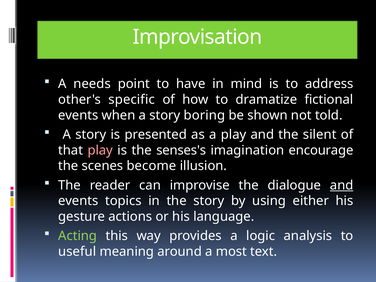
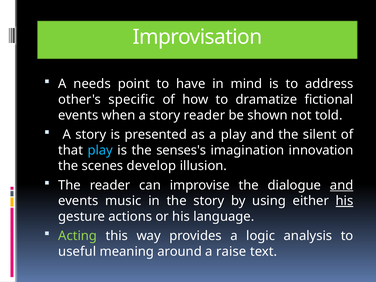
story boring: boring -> reader (204, 115)
play colour: pink -> light blue (100, 150)
encourage: encourage -> innovation (321, 150)
become: become -> develop (151, 166)
topics: topics -> music (123, 201)
his underline: none -> present (345, 201)
most: most -> raise (231, 252)
